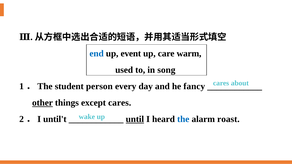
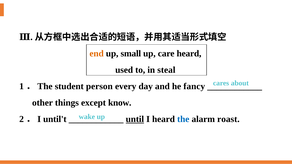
end colour: blue -> orange (97, 54)
event: event -> small (131, 54)
care warm: warm -> heard (189, 54)
song: song -> steal (166, 70)
other underline: present -> none (43, 103)
except cares: cares -> know (120, 103)
